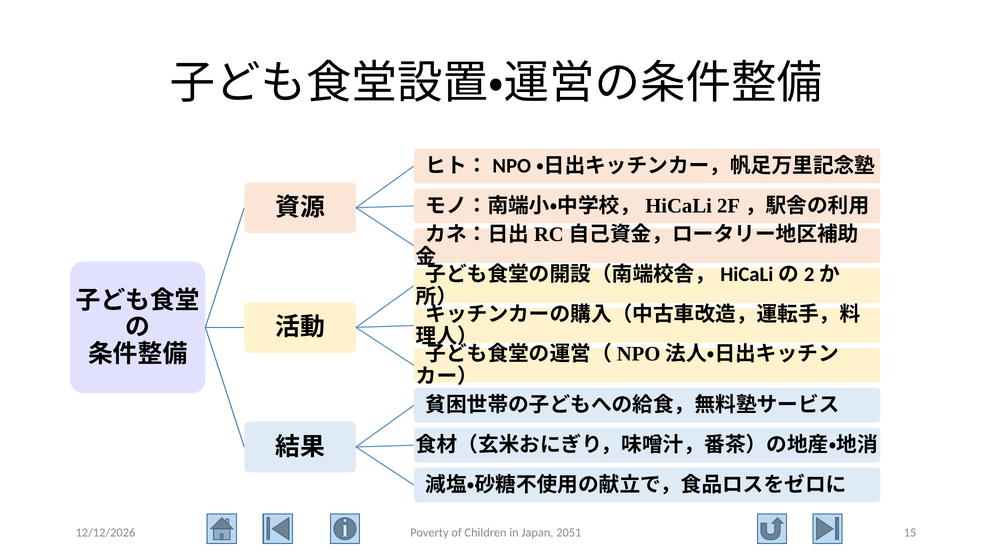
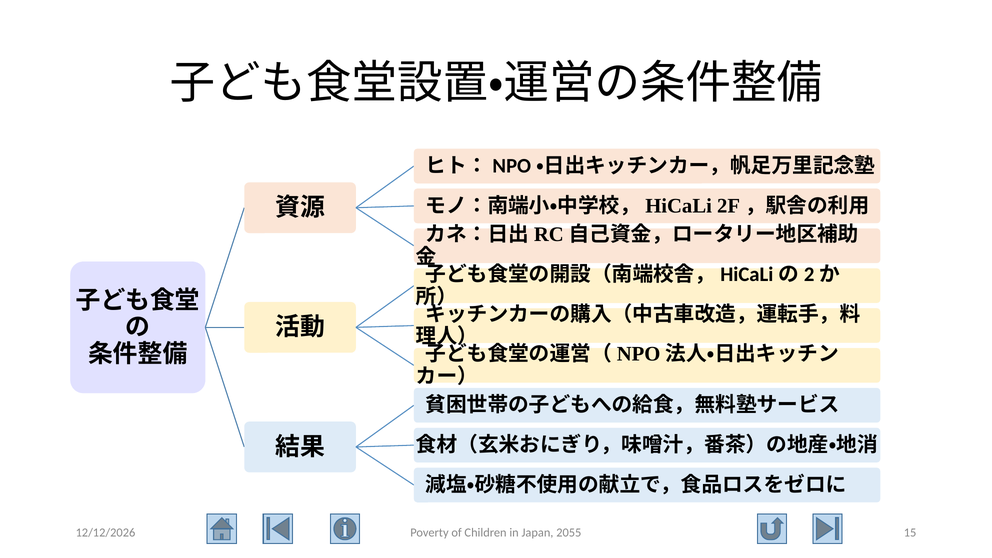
2051: 2051 -> 2055 (569, 533)
